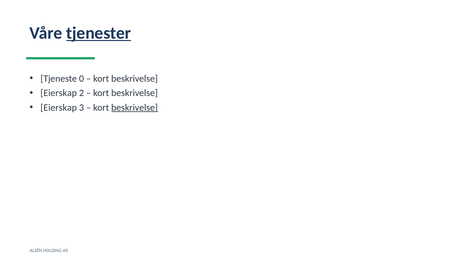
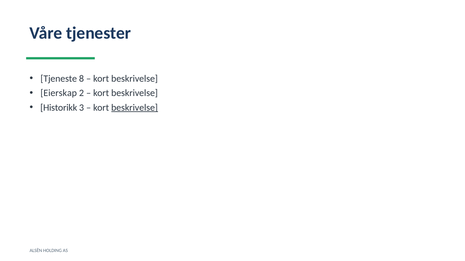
tjenester underline: present -> none (99, 33)
0: 0 -> 8 (82, 79)
Eierskap: Eierskap -> Historikk (59, 108)
